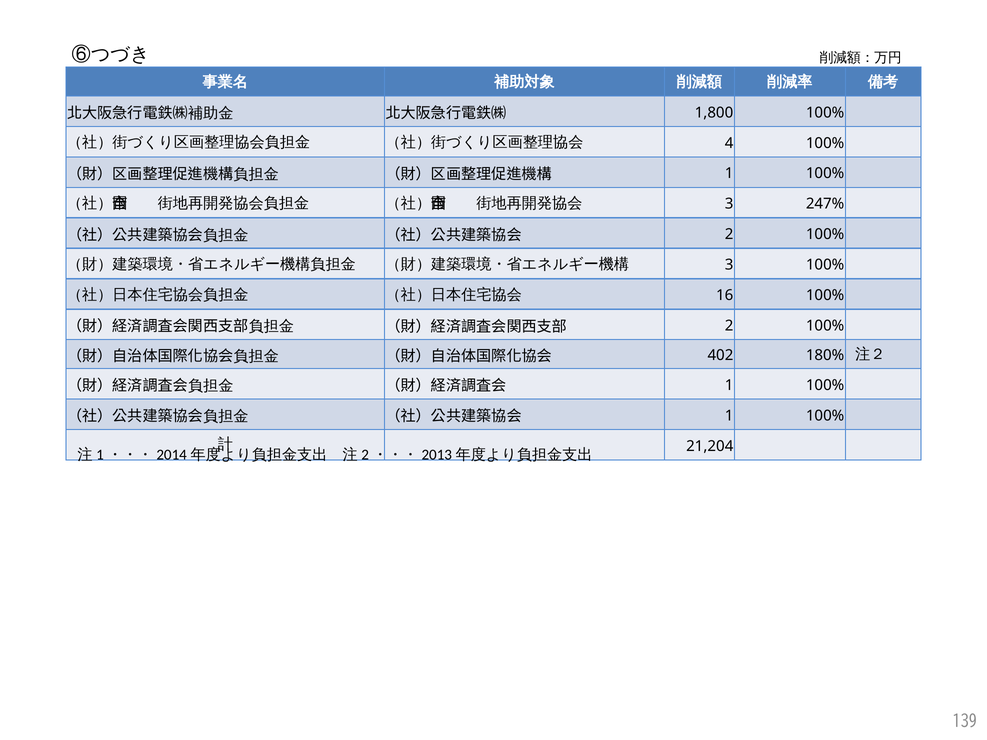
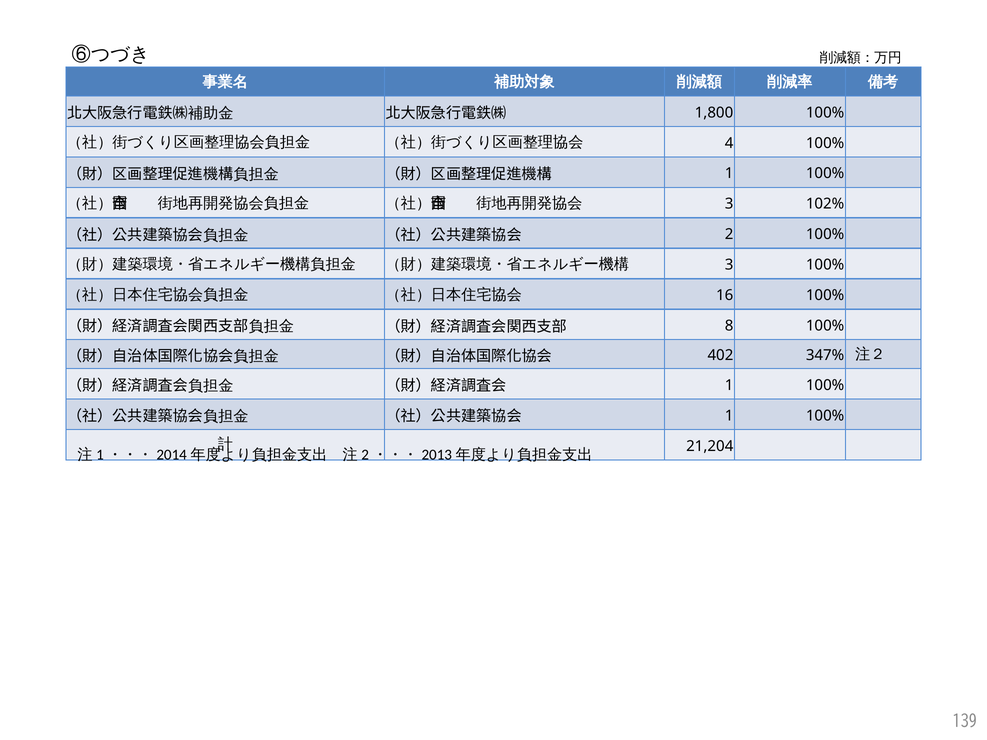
247%: 247% -> 102% (825, 204)
2: 2 -> 8 (729, 326)
180%: 180% -> 347% (825, 356)
